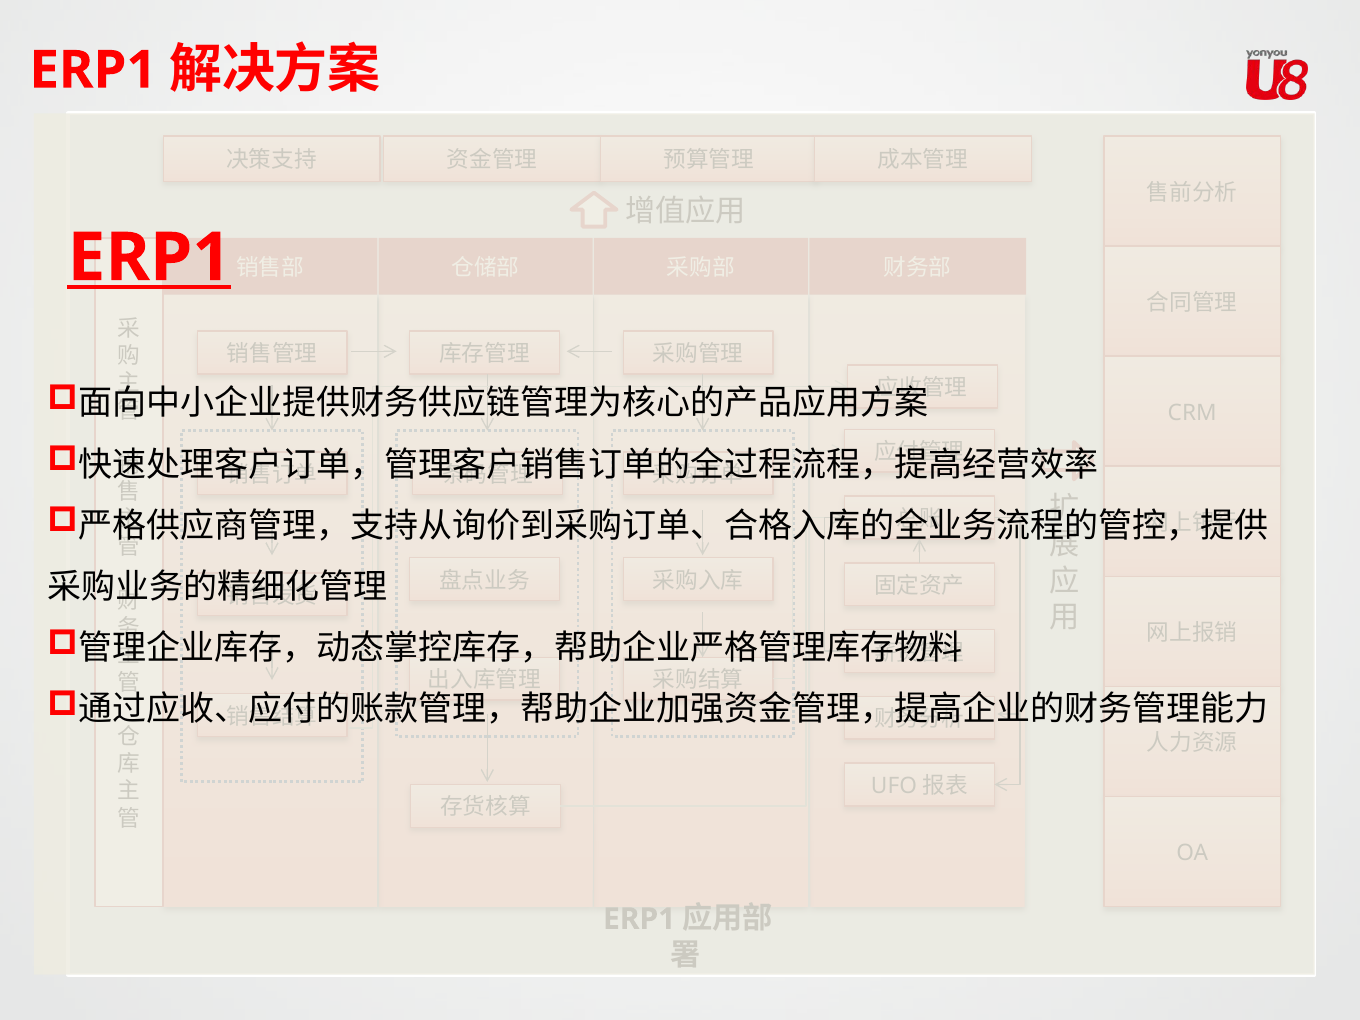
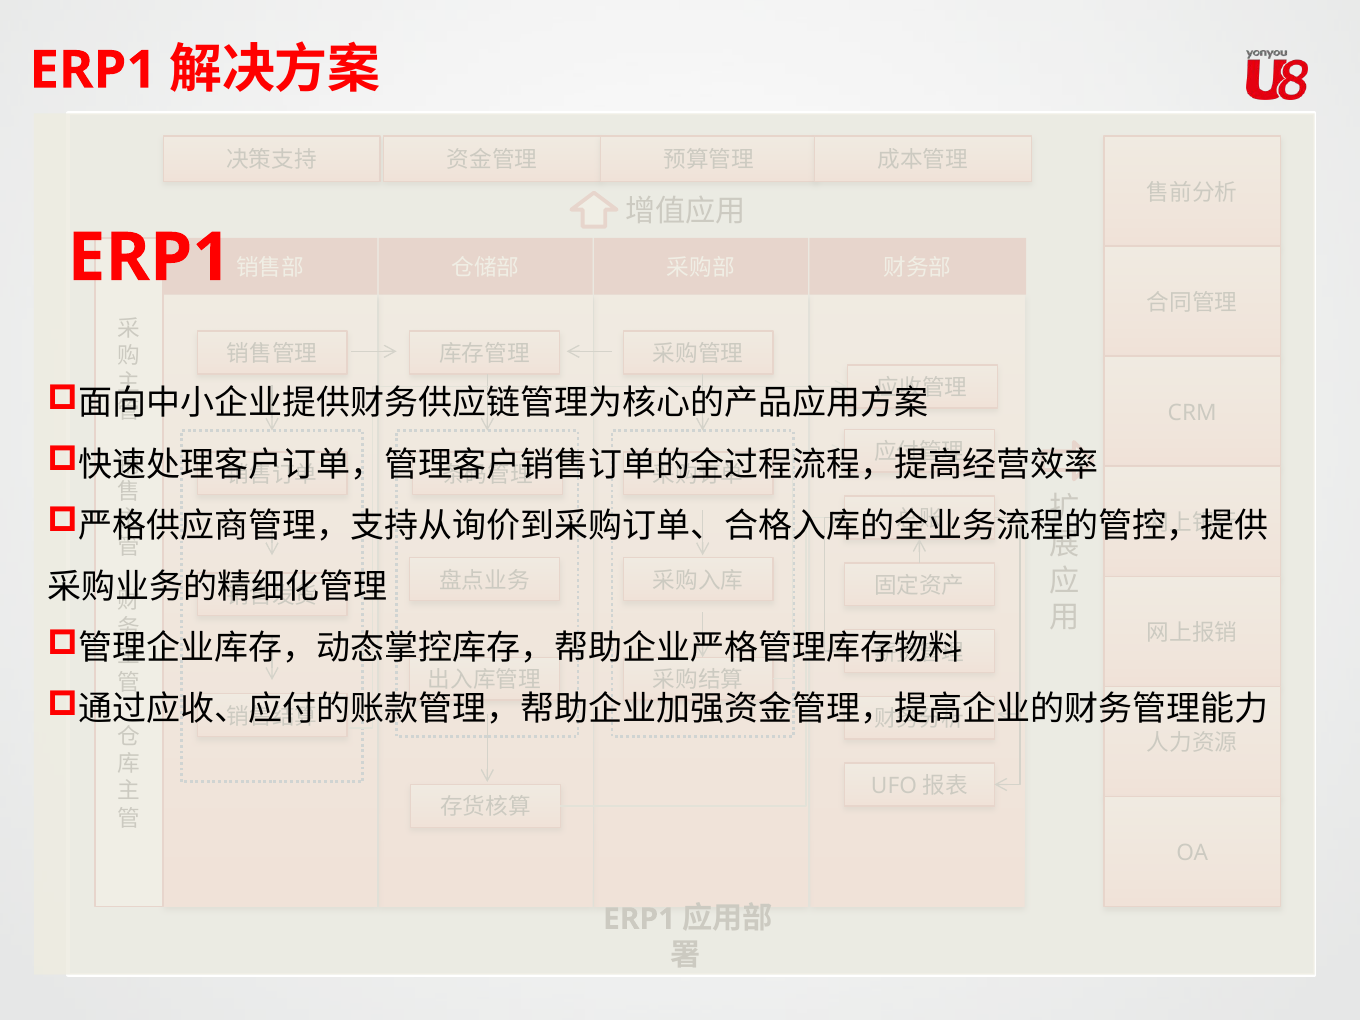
ERP1 underline: present -> none (149, 258)
